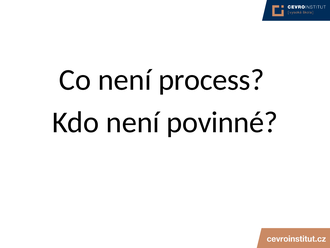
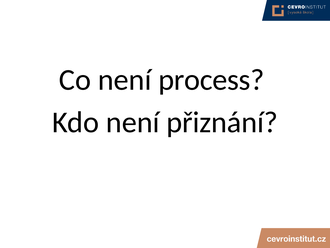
povinné: povinné -> přiznání (222, 122)
